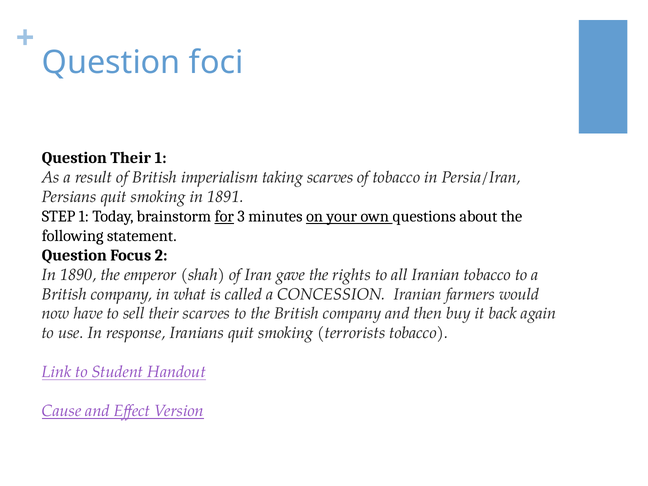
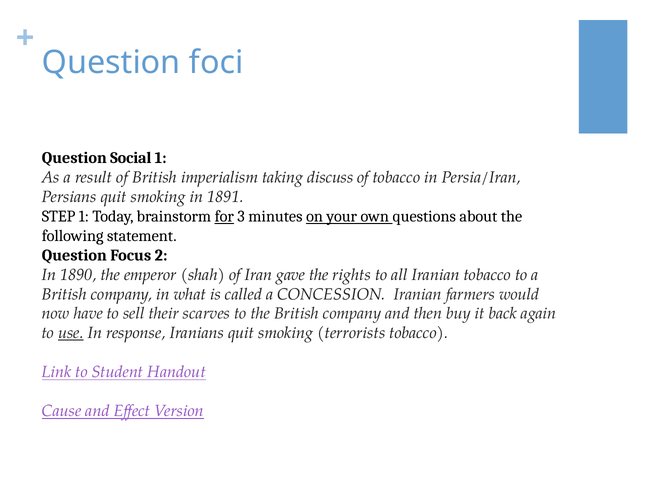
Question Their: Their -> Social (131, 158)
taking scarves: scarves -> discuss (330, 178)
use underline: none -> present (71, 333)
